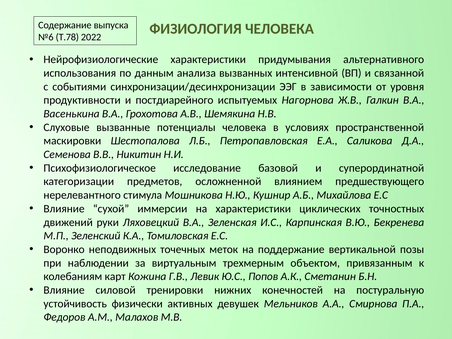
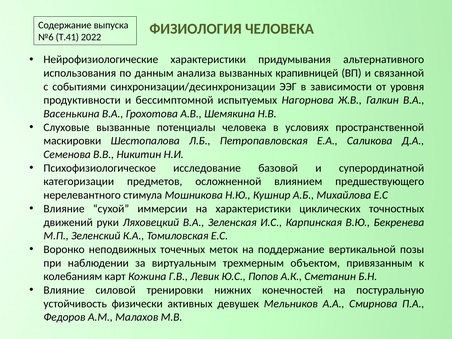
Т.78: Т.78 -> Т.41 (67, 37)
интенсивной: интенсивной -> крапивницей (307, 73)
постдиарейного: постдиарейного -> бессимптомной (174, 100)
